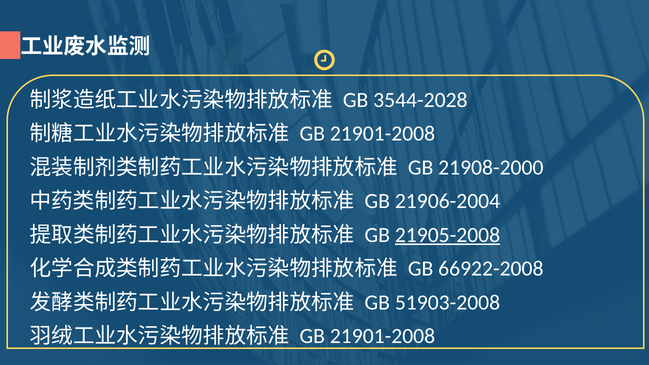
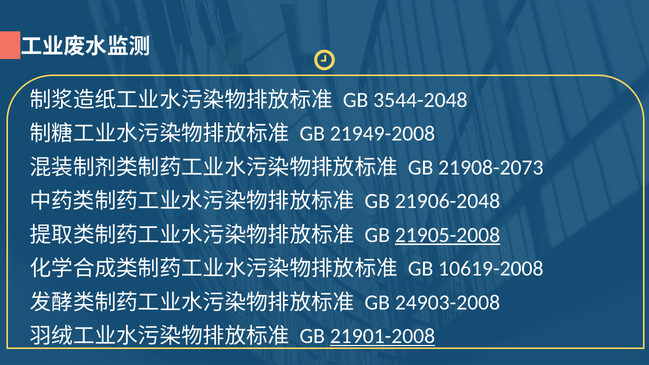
3544-2028: 3544-2028 -> 3544-2048 (420, 100)
21901-2008: 21901-2008 -> 21949-2008 (383, 134)
21908-2000: 21908-2000 -> 21908-2073 (491, 167)
21906-2004: 21906-2004 -> 21906-2048 (448, 201)
66922-2008: 66922-2008 -> 10619-2008 (491, 269)
51903-2008: 51903-2008 -> 24903-2008 (448, 302)
21901-2008 underline: none -> present (383, 336)
